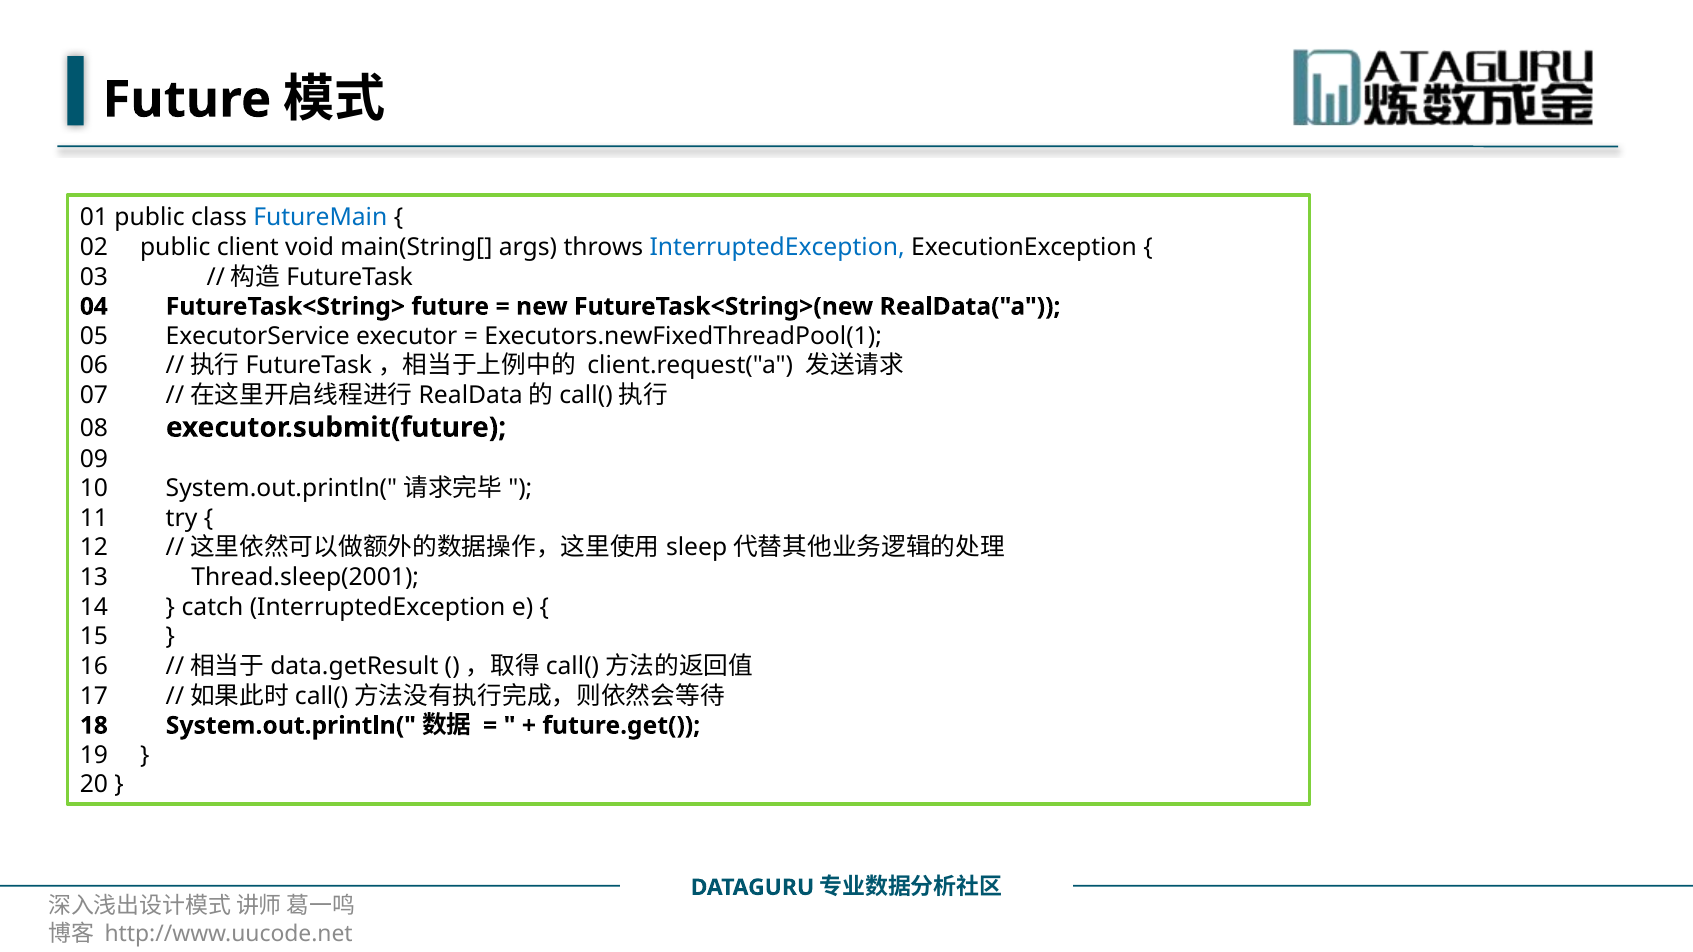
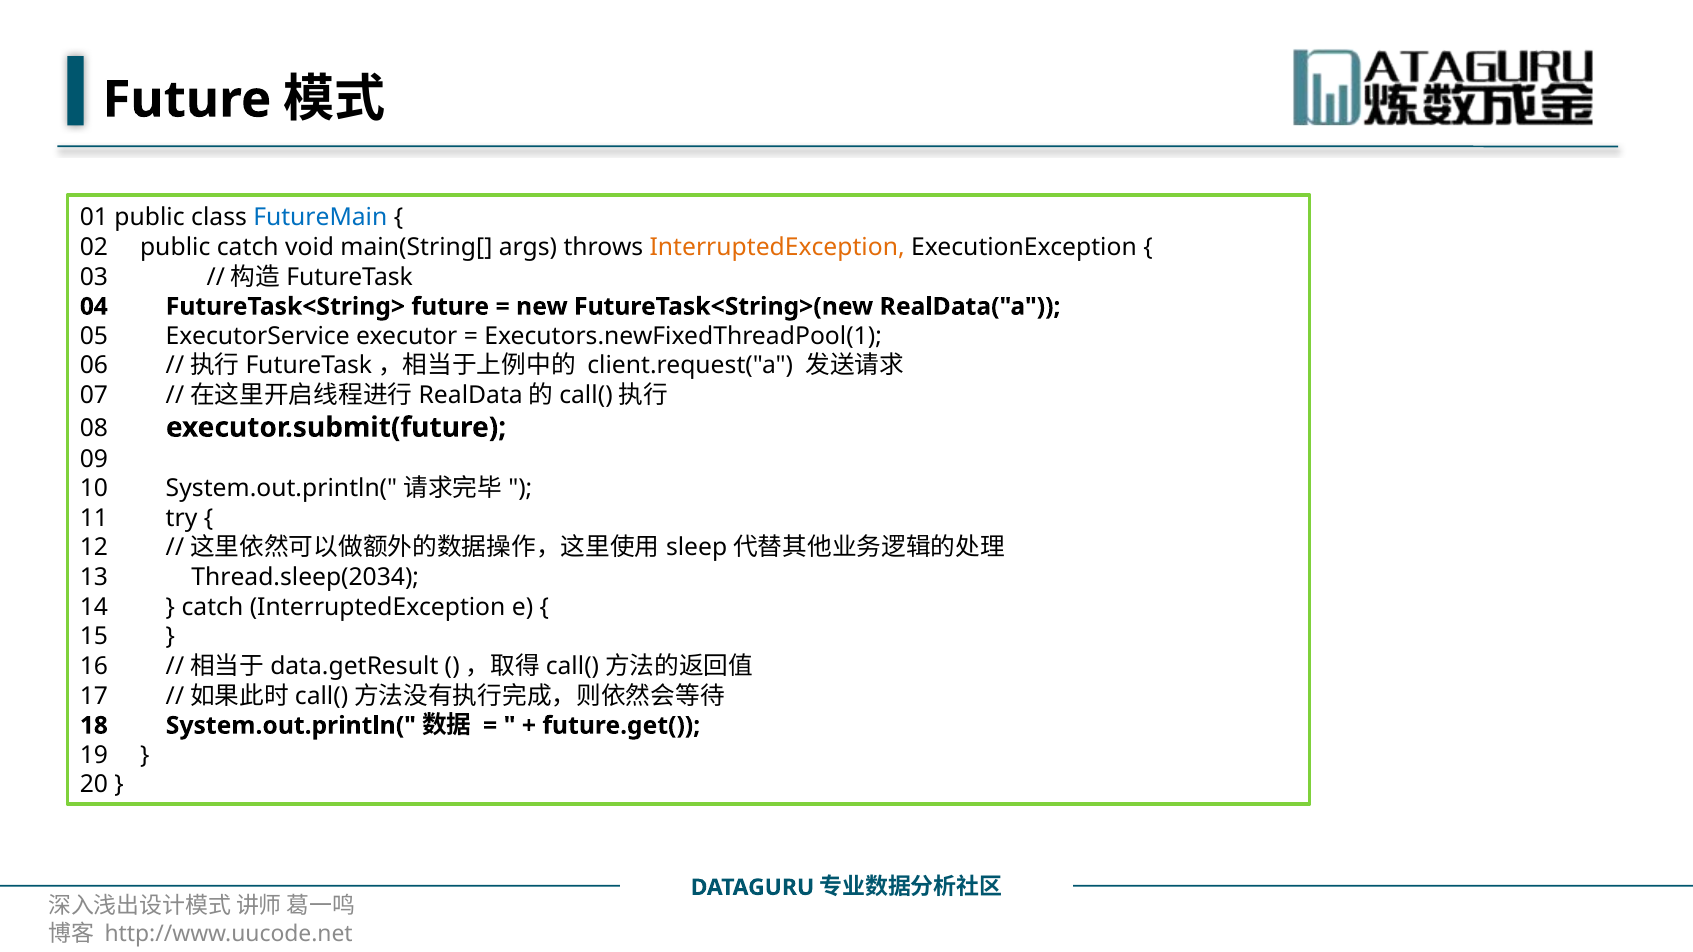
public client: client -> catch (248, 247)
InterruptedException colour: blue -> orange (777, 247)
Thread.sleep(2001: Thread.sleep(2001 -> Thread.sleep(2034 (305, 577)
